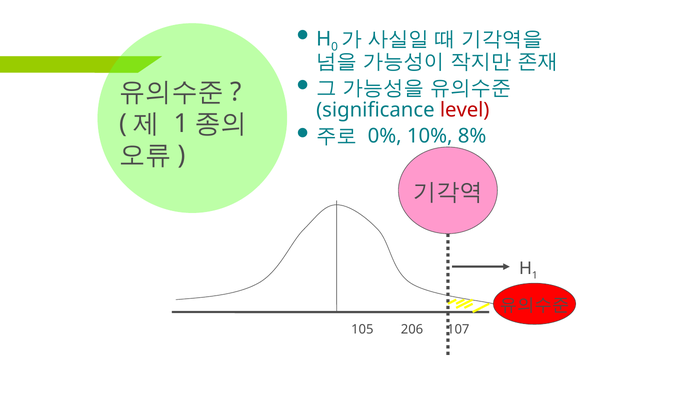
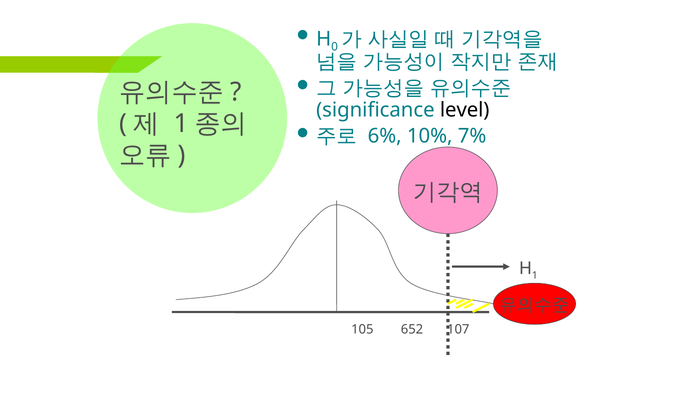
level colour: red -> black (465, 110)
0%: 0% -> 6% (385, 136)
8%: 8% -> 7% (472, 136)
206: 206 -> 652 (412, 329)
